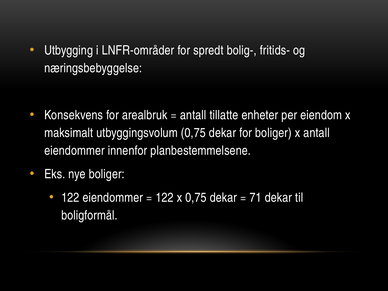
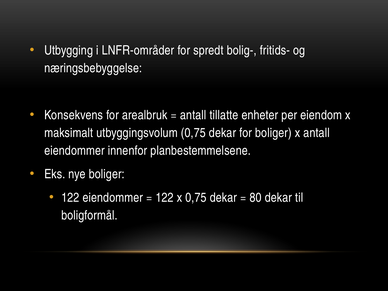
71: 71 -> 80 (256, 198)
